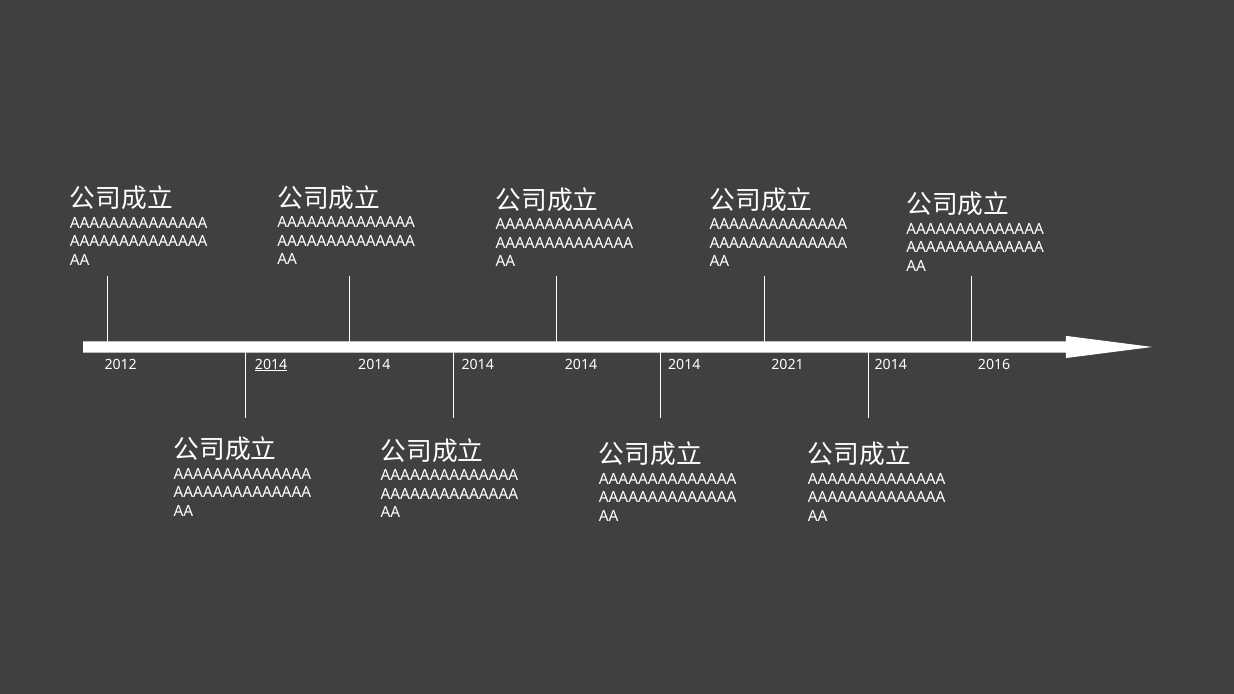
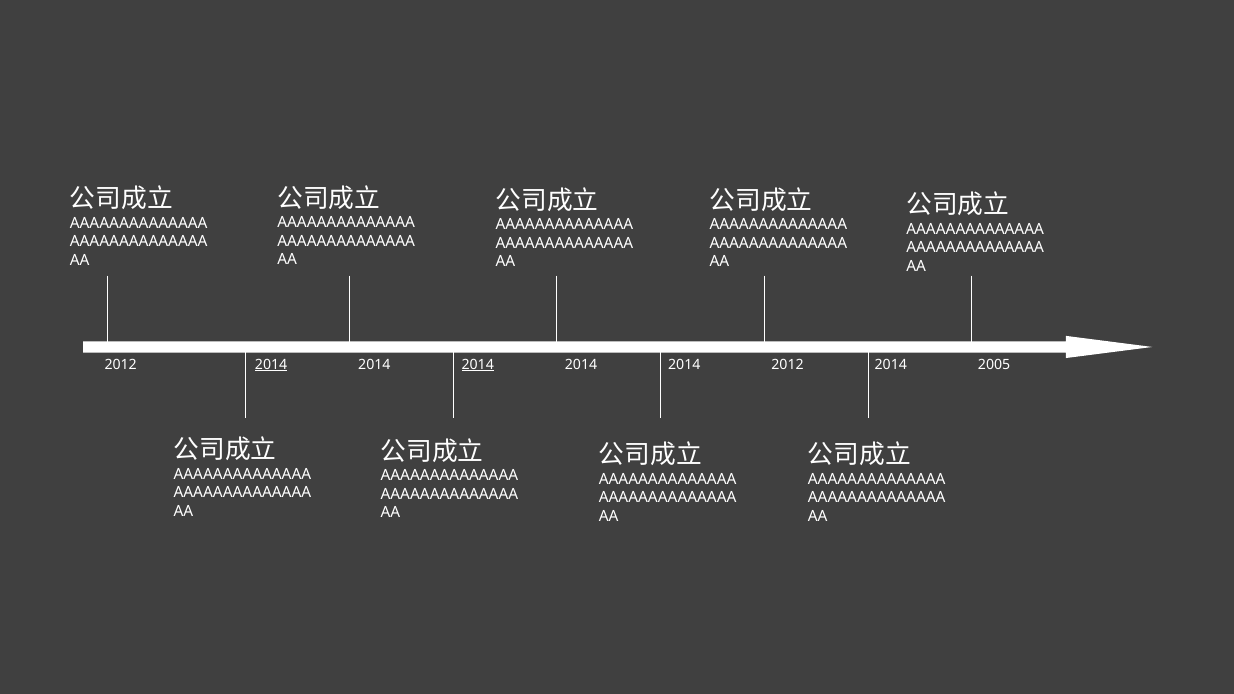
2014 underline: none -> present (478, 365)
2014 2021: 2021 -> 2012 (788, 365)
2016: 2016 -> 2005 (994, 365)
